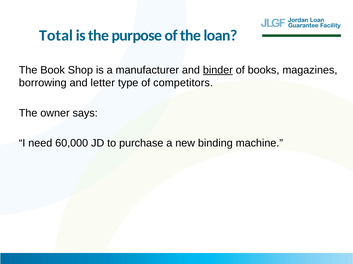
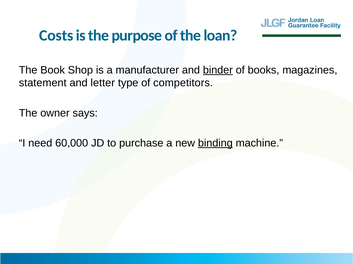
Total: Total -> Costs (56, 36)
borrowing: borrowing -> statement (43, 83)
binding underline: none -> present (215, 143)
